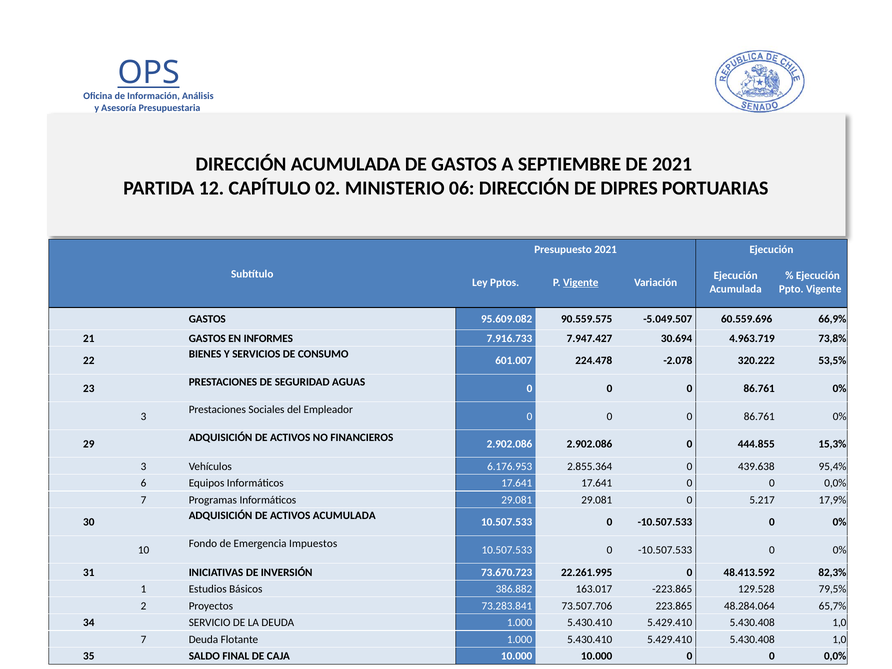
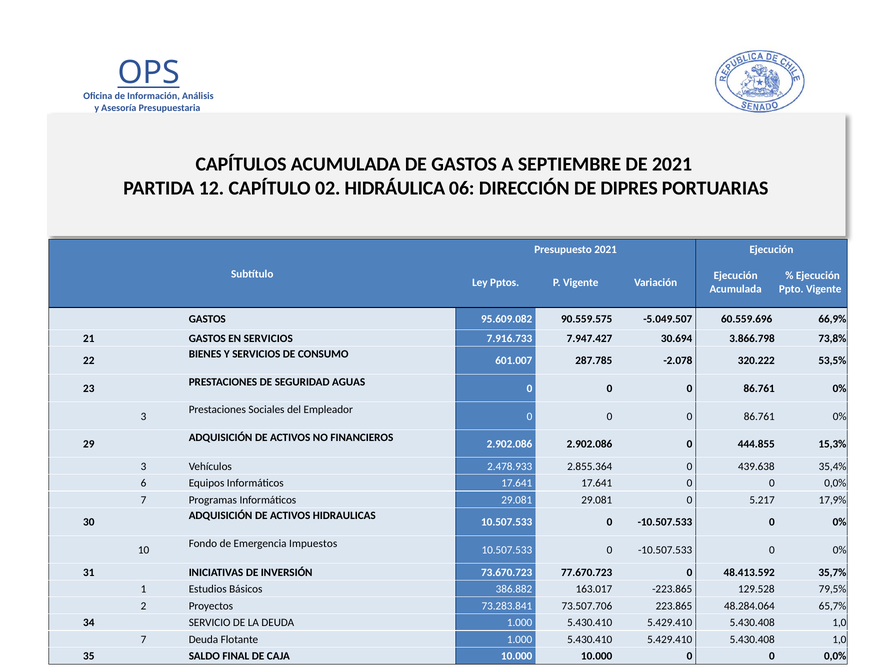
DIRECCIÓN: DIRECCIÓN -> CAPÍTULOS (241, 164)
MINISTERIO: MINISTERIO -> HIDRÁULICA (395, 188)
Vigente underline: present -> none (581, 282)
EN INFORMES: INFORMES -> SERVICIOS (268, 339)
4.963.719: 4.963.719 -> 3.866.798 (752, 339)
224.478: 224.478 -> 287.785 (594, 361)
6.176.953: 6.176.953 -> 2.478.933 (510, 466)
95,4%: 95,4% -> 35,4% (833, 466)
ACTIVOS ACUMULADA: ACUMULADA -> HIDRAULICAS (344, 516)
22.261.995: 22.261.995 -> 77.670.723 (587, 572)
82,3%: 82,3% -> 35,7% (832, 572)
